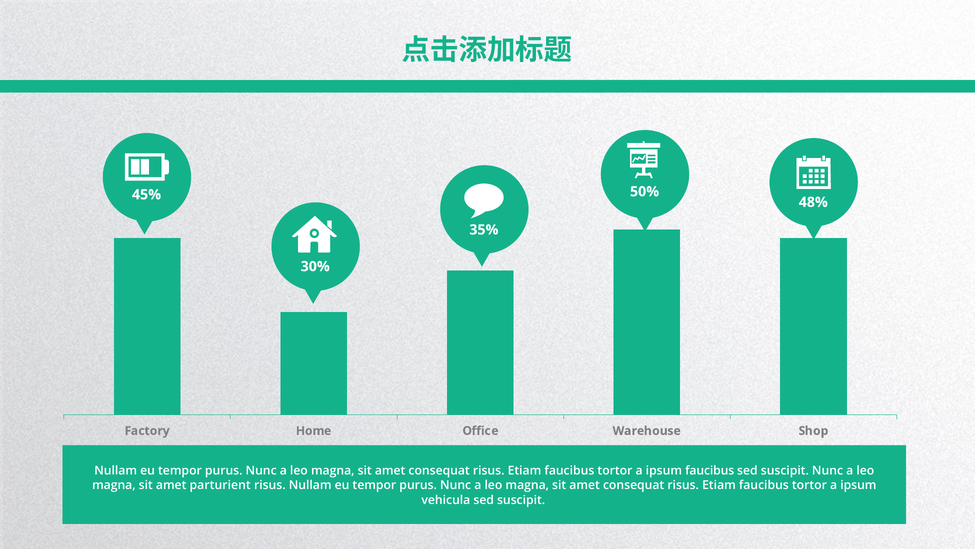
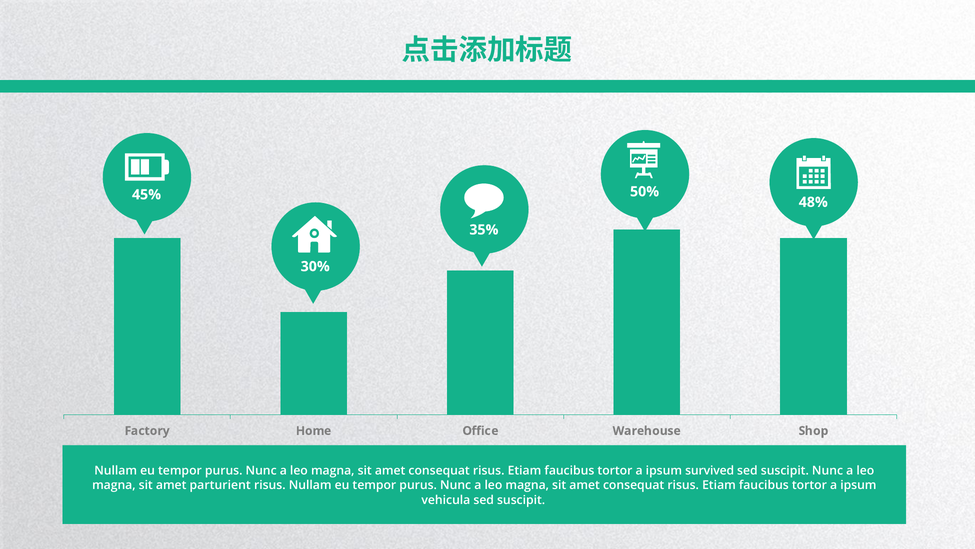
ipsum faucibus: faucibus -> survived (710, 470)
